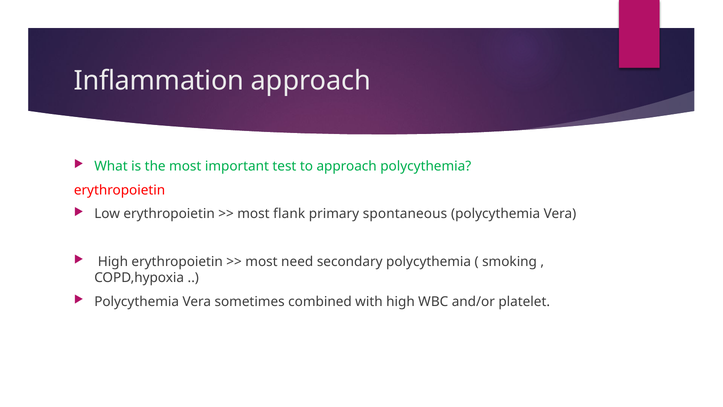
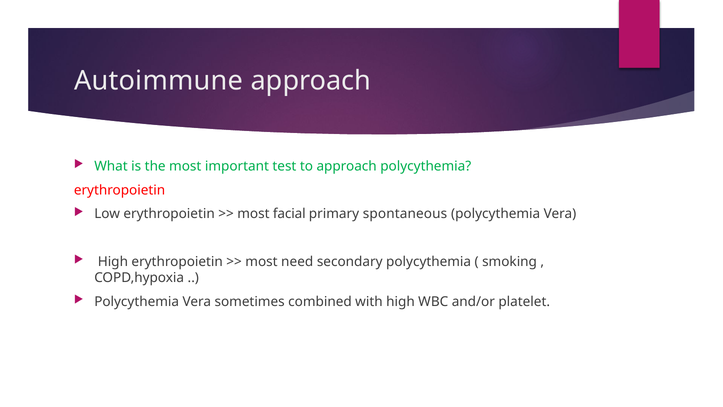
Inflammation: Inflammation -> Autoimmune (159, 81)
flank: flank -> facial (289, 214)
